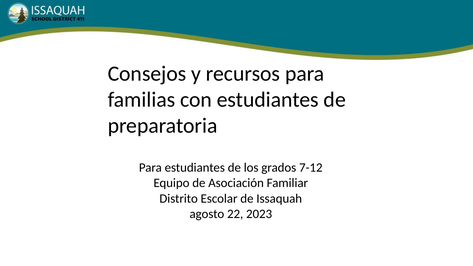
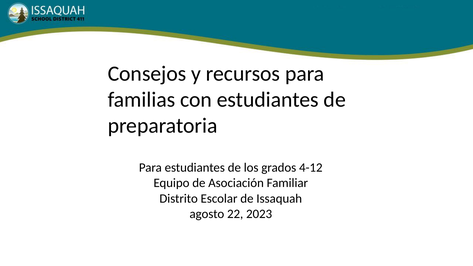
7-12: 7-12 -> 4-12 (311, 168)
